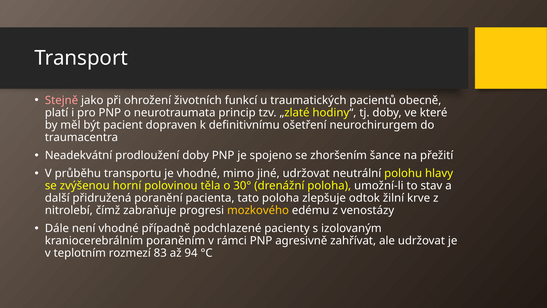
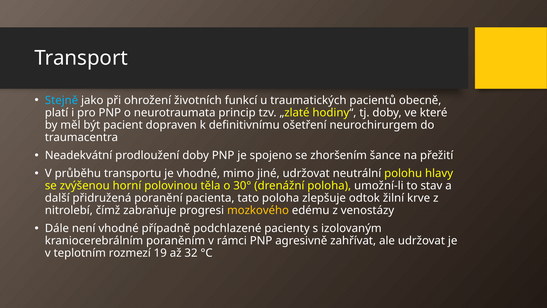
Stejně colour: pink -> light blue (62, 100)
83: 83 -> 19 (160, 253)
94: 94 -> 32 (191, 253)
